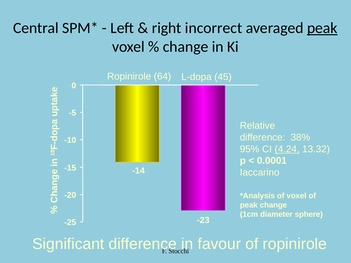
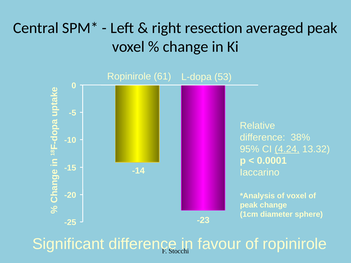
incorrect: incorrect -> resection (214, 28)
peak underline: present -> none (322, 28)
64: 64 -> 61 (162, 77)
45: 45 -> 53 (223, 77)
